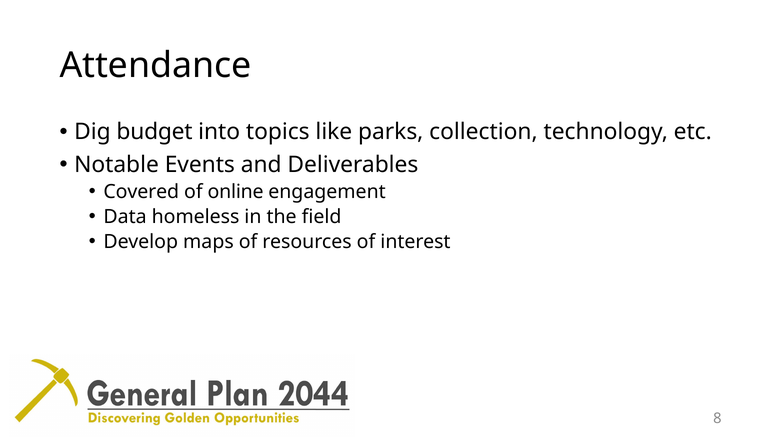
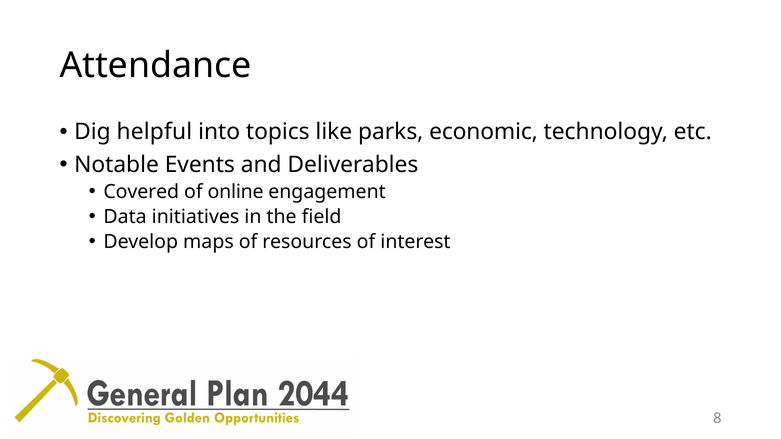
budget: budget -> helpful (154, 132)
collection: collection -> economic (483, 132)
homeless: homeless -> initiatives (196, 217)
